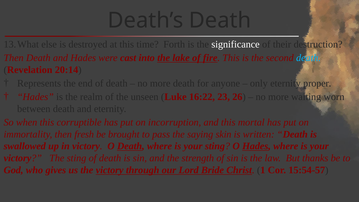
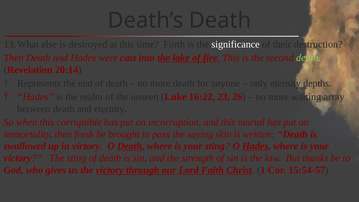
death colour: light blue -> light green (308, 58)
proper: proper -> depths (317, 83)
worn: worn -> array (334, 97)
Bride: Bride -> Faith (213, 170)
